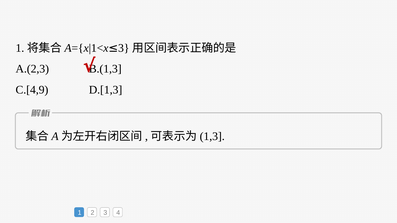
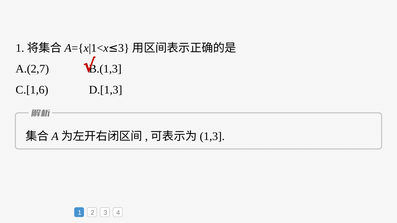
A.(2,3: A.(2,3 -> A.(2,7 (32, 69)
C.[4,9: C.[4,9 -> C.[1,6 (32, 90)
